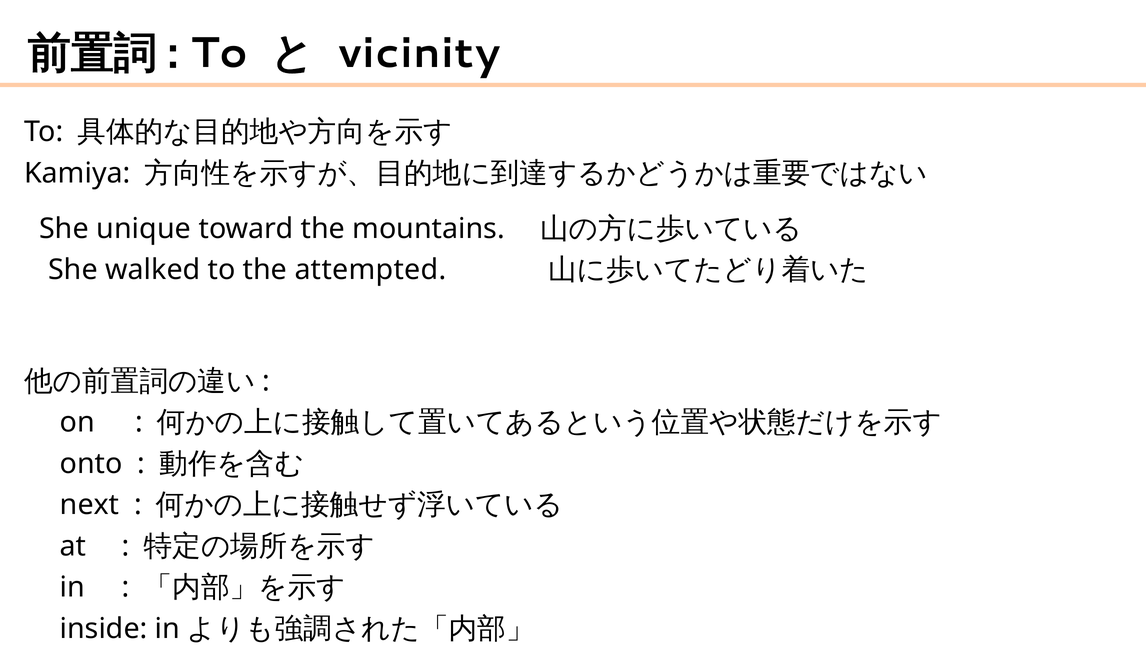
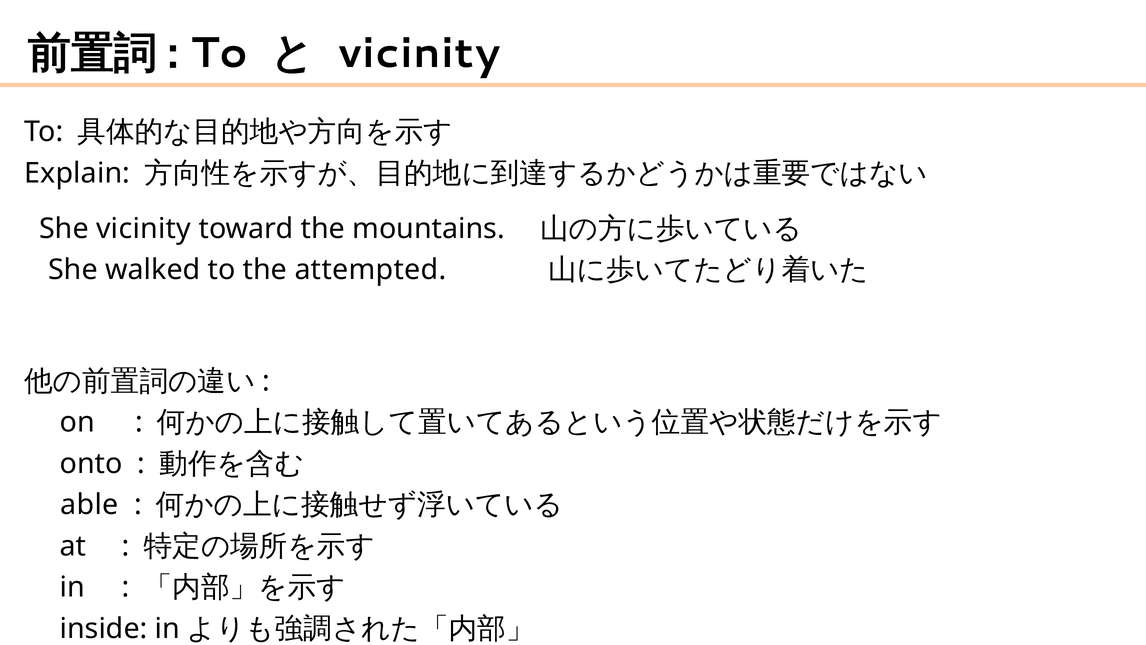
Kamiya: Kamiya -> Explain (77, 173)
She unique: unique -> vicinity (144, 229)
next: next -> able (89, 505)
